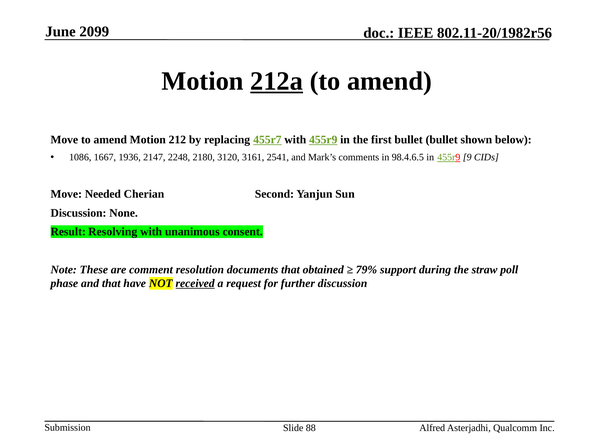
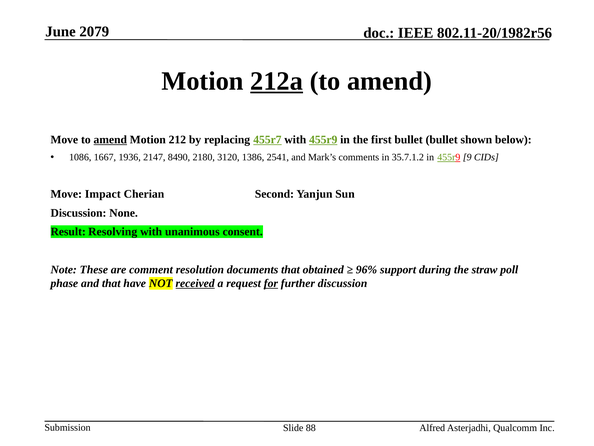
2099: 2099 -> 2079 (94, 31)
amend underline: none -> present (110, 139)
2248: 2248 -> 8490 (179, 157)
3161: 3161 -> 1386 (253, 157)
98.4.6.5: 98.4.6.5 -> 35.7.1.2 (408, 157)
Needed: Needed -> Impact (103, 194)
79%: 79% -> 96% (367, 269)
for underline: none -> present (271, 283)
